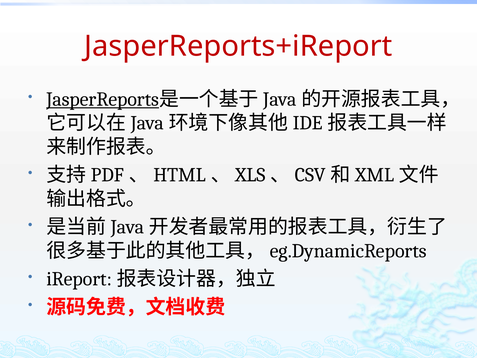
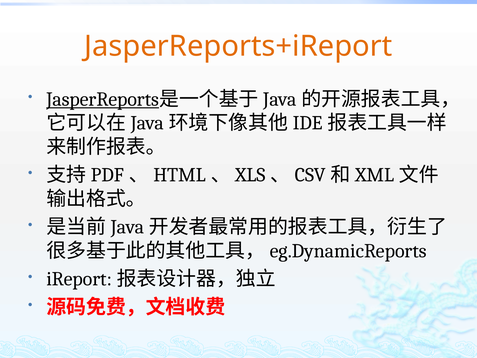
JasperReports+iReport colour: red -> orange (238, 46)
